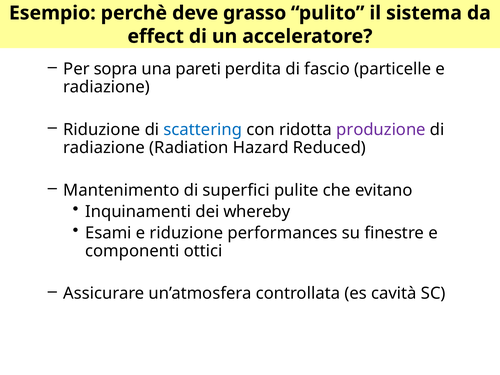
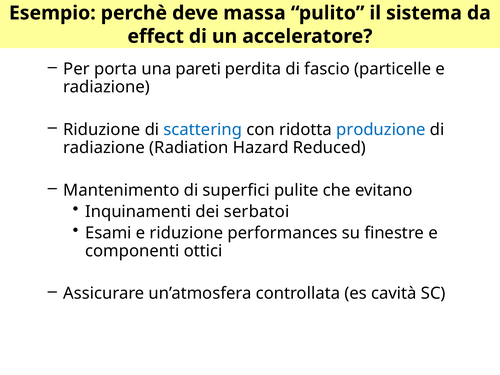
grasso: grasso -> massa (254, 13)
sopra: sopra -> porta (116, 69)
produzione colour: purple -> blue (381, 130)
whereby: whereby -> serbatoi (257, 212)
